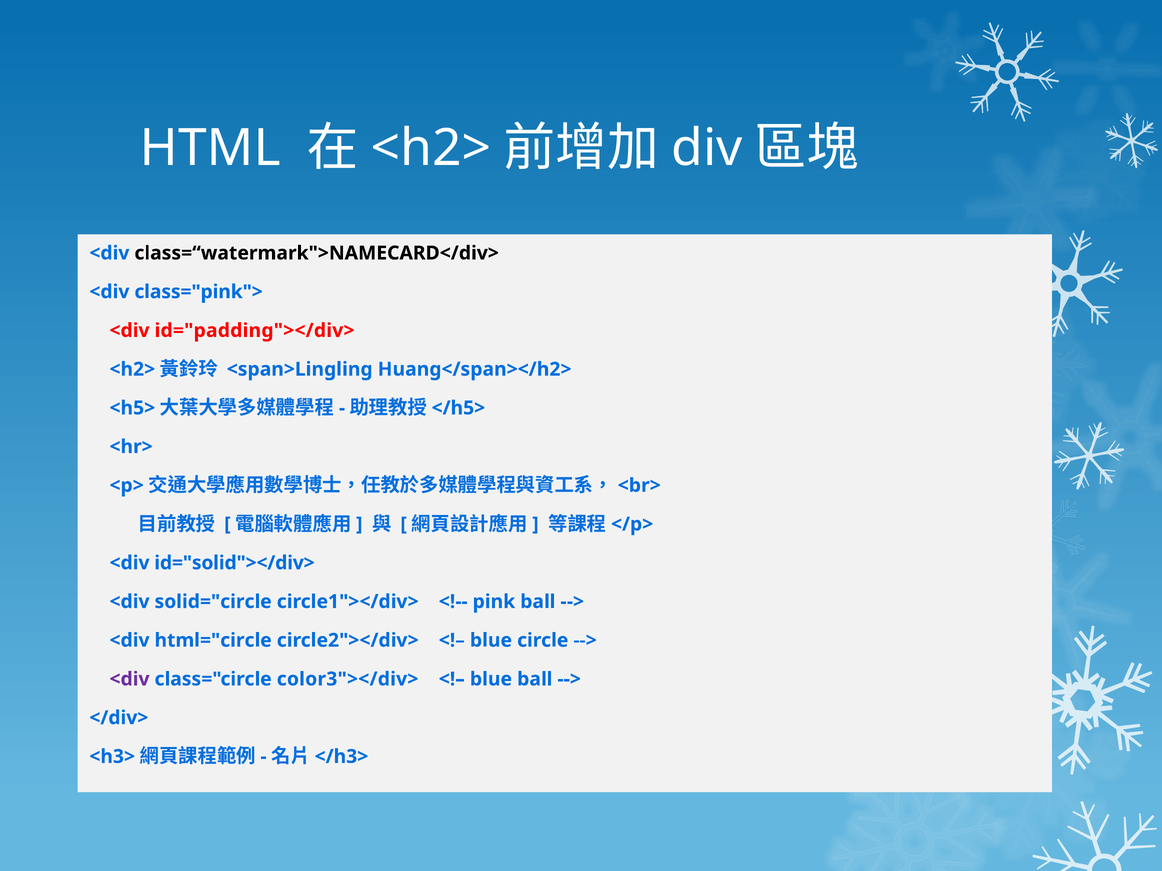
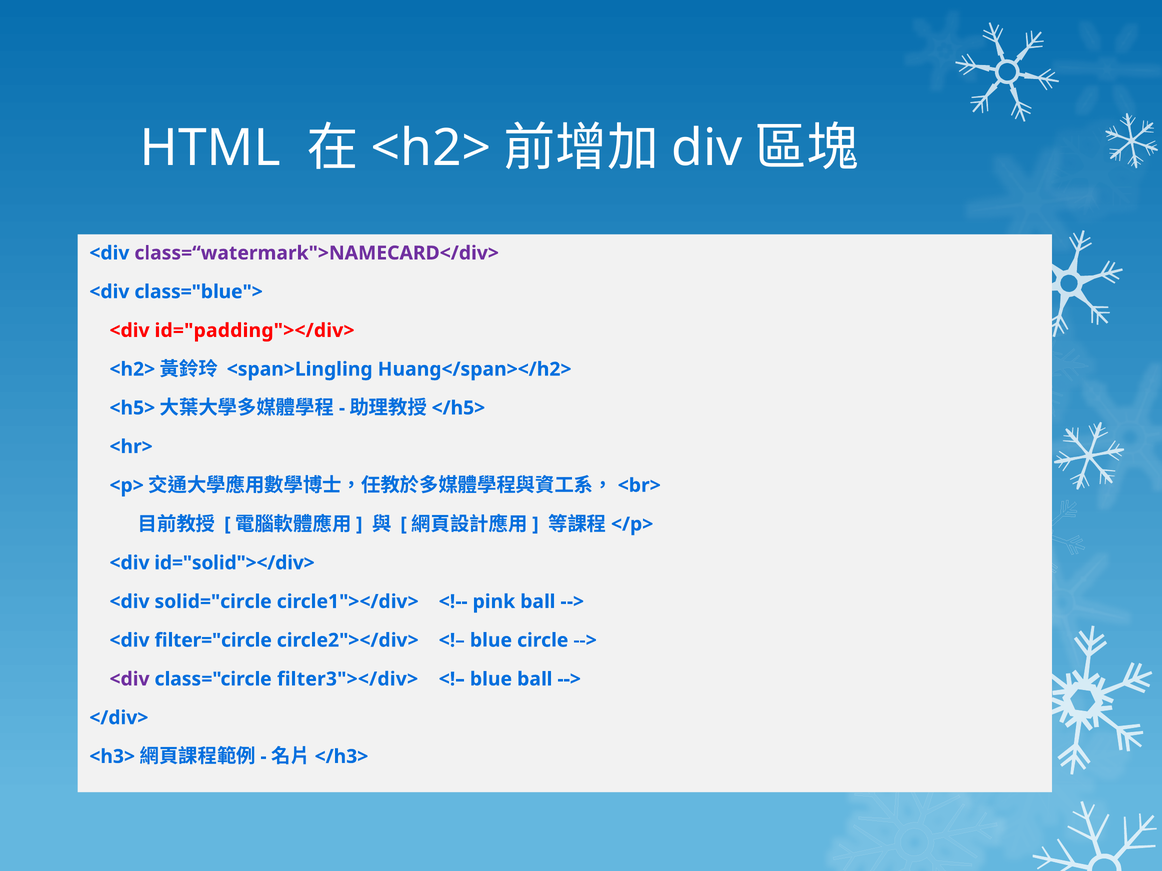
class=“watermark">NAMECARD</div> colour: black -> purple (317, 253)
class="pink">: class="pink"> -> class="blue"> (199, 292)
html="circle: html="circle -> filter="circle (213, 641)
color3"></div>: color3"></div> -> filter3"></div> (348, 679)
